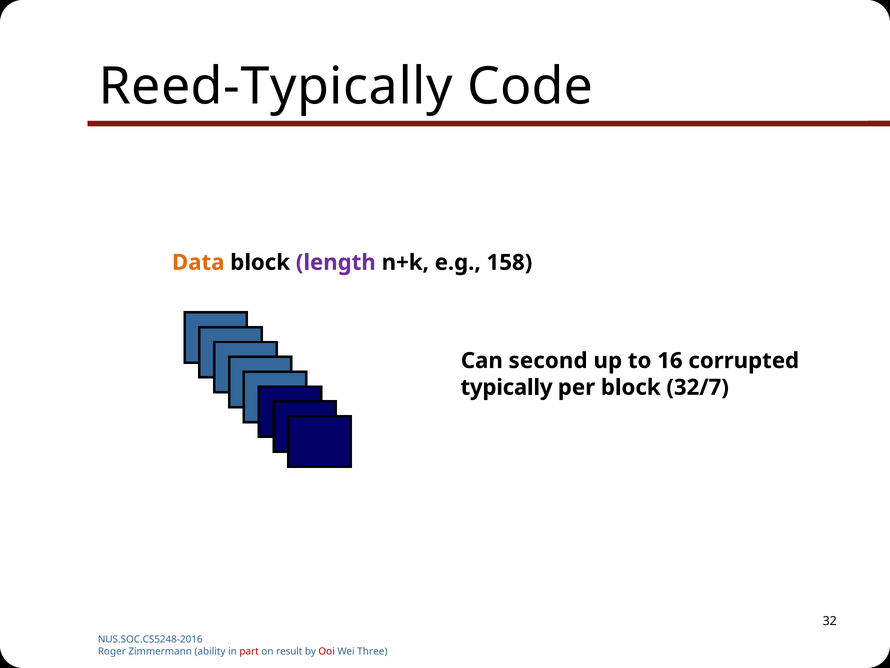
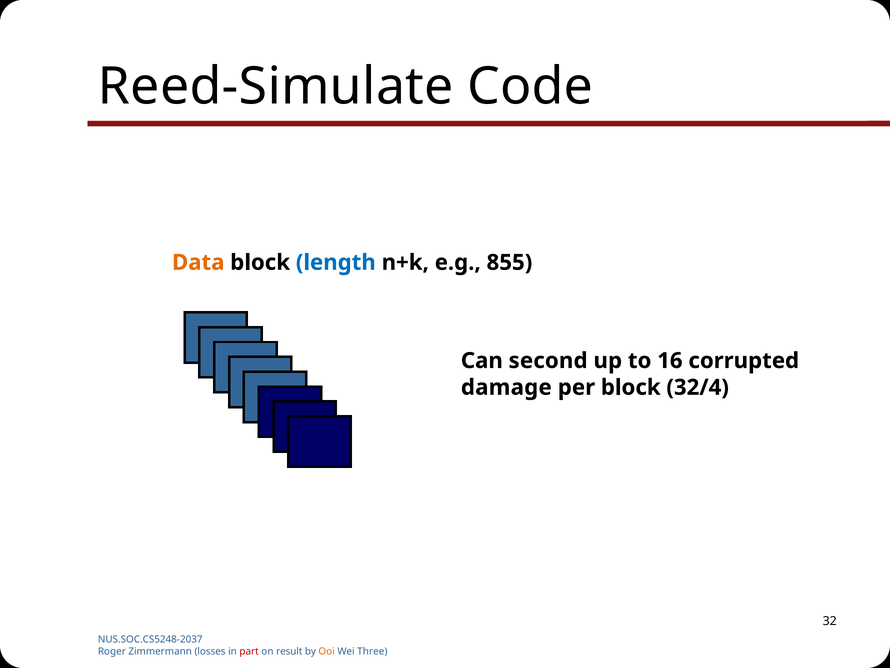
Reed-Typically: Reed-Typically -> Reed-Simulate (276, 86)
length colour: purple -> blue (336, 262)
158: 158 -> 855 (509, 262)
typically: typically -> damage (506, 387)
32/7: 32/7 -> 32/4 (698, 387)
NUS.SOC.CS5248-2016: NUS.SOC.CS5248-2016 -> NUS.SOC.CS5248-2037 (150, 639)
ability: ability -> losses (210, 651)
Ooi colour: red -> orange (327, 651)
